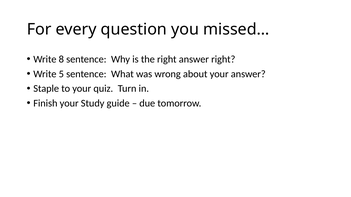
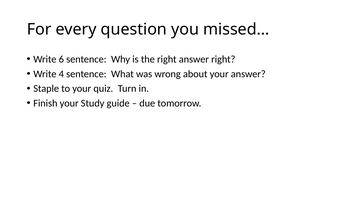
8: 8 -> 6 (61, 59)
5: 5 -> 4 (61, 74)
